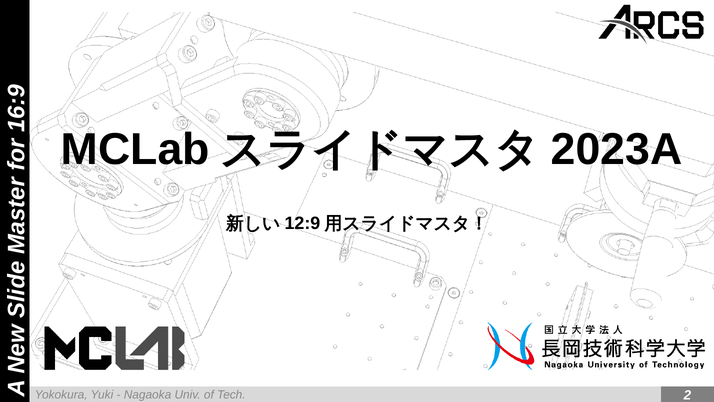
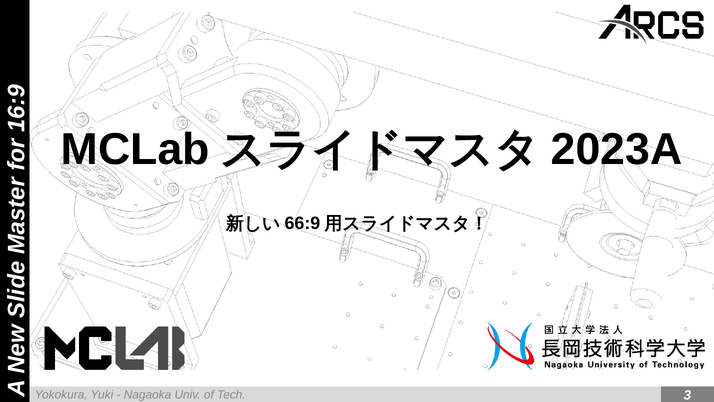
12:9: 12:9 -> 66:9 (302, 223)
2: 2 -> 3 (687, 395)
